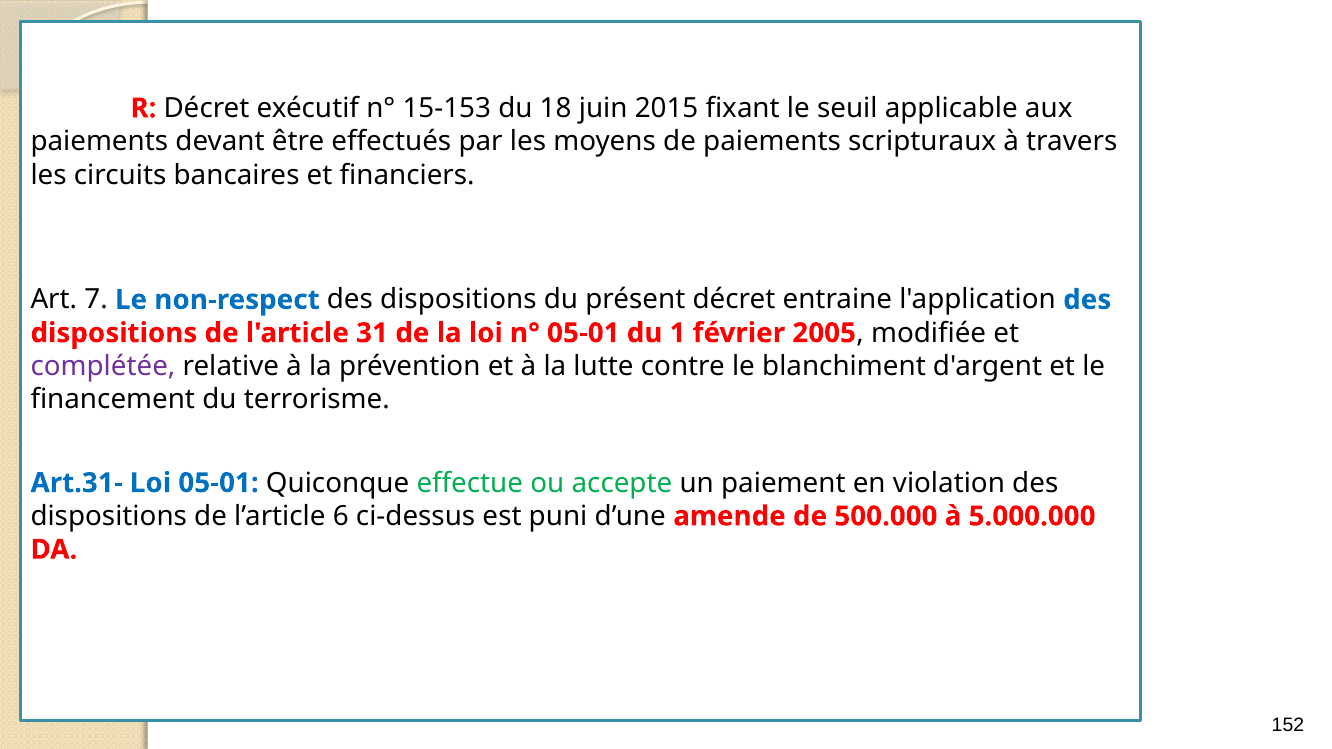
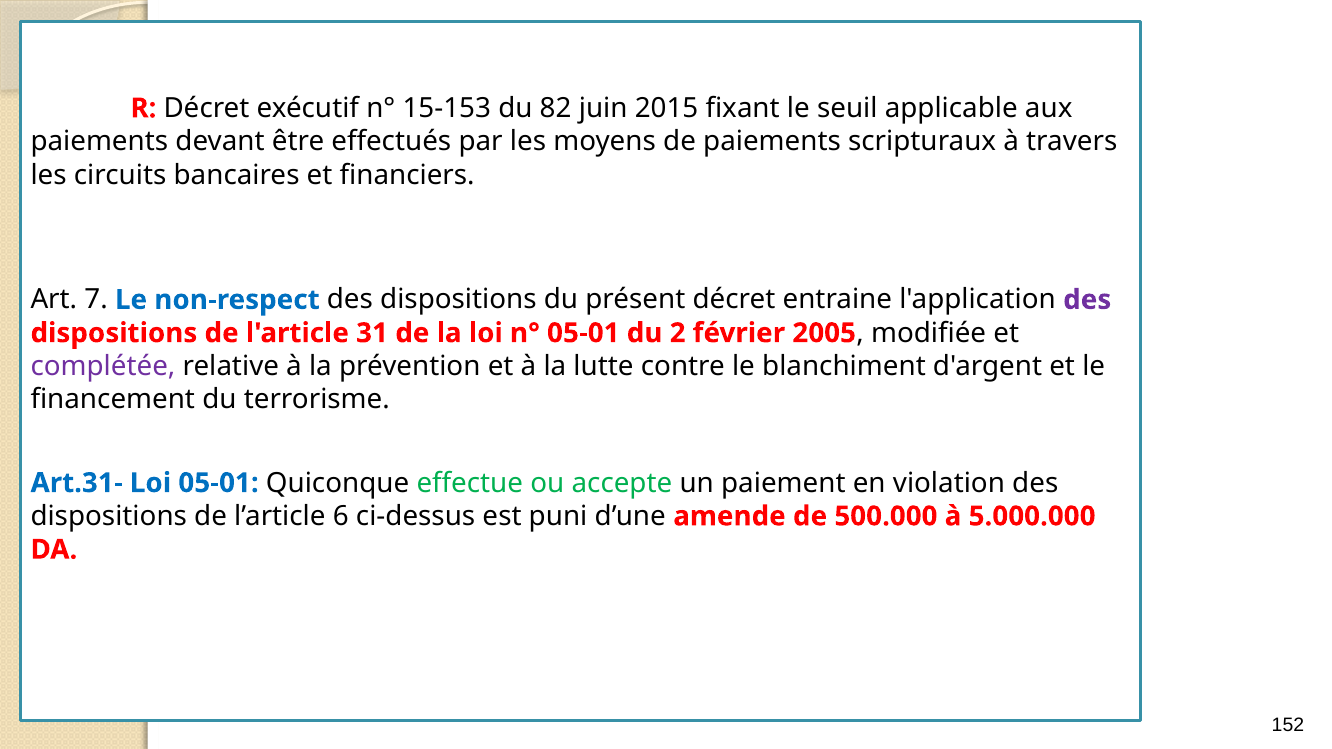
18: 18 -> 82 (556, 108)
des colour: blue -> purple (1087, 300)
1: 1 -> 2 (678, 333)
